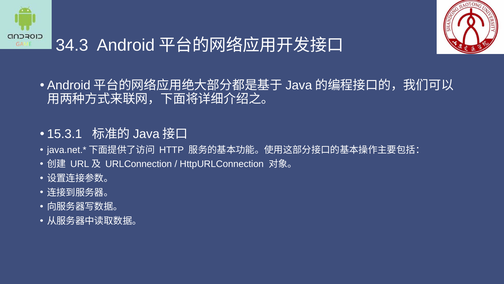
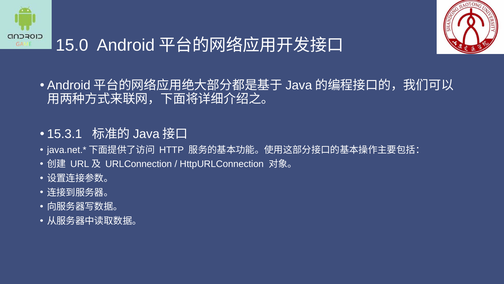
34.3: 34.3 -> 15.0 (72, 45)
